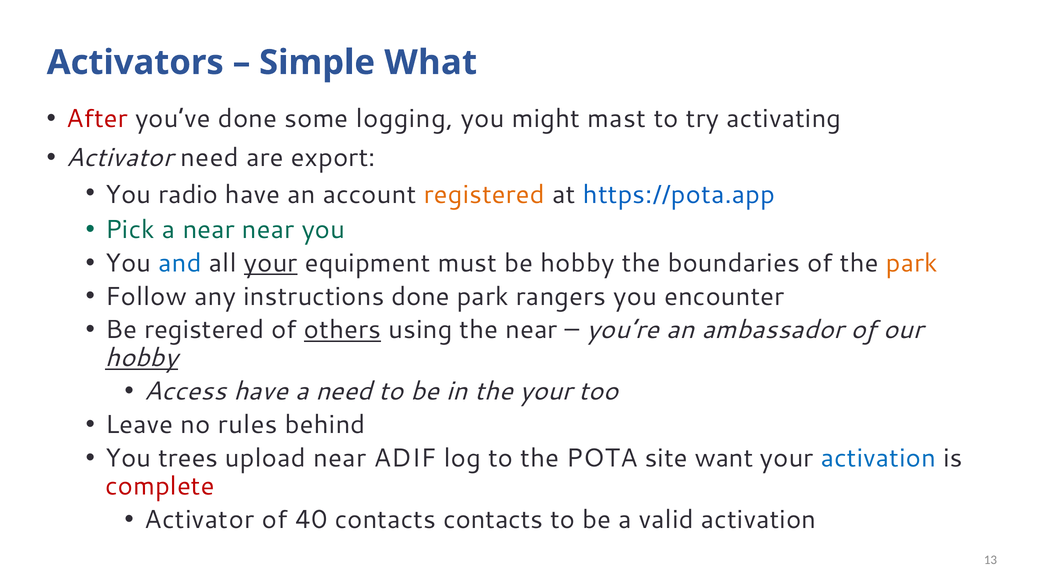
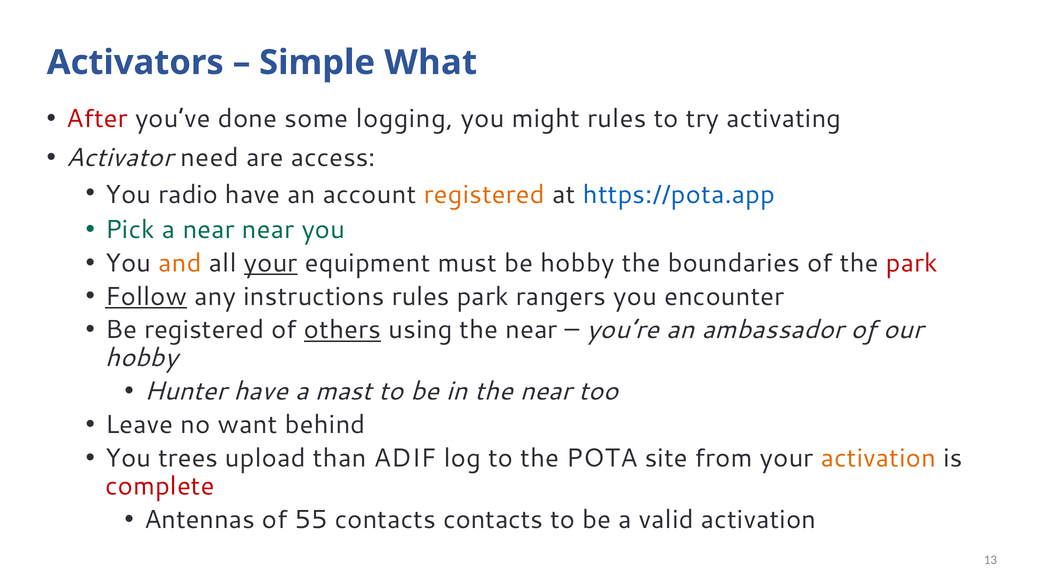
might mast: mast -> rules (617, 119)
export: export -> access (333, 158)
and colour: blue -> orange (180, 263)
park colour: orange -> red (912, 263)
Follow underline: none -> present (146, 296)
instructions done: done -> rules (421, 296)
hobby underline: present -> none (142, 358)
Access: Access -> Hunter (185, 391)
a need: need -> mast (344, 391)
in the your: your -> near (546, 391)
rules: rules -> want (248, 425)
upload near: near -> than (340, 458)
want: want -> from (724, 458)
activation colour: blue -> orange (878, 458)
Activator: Activator -> Antennas (200, 519)
40: 40 -> 55 (311, 519)
